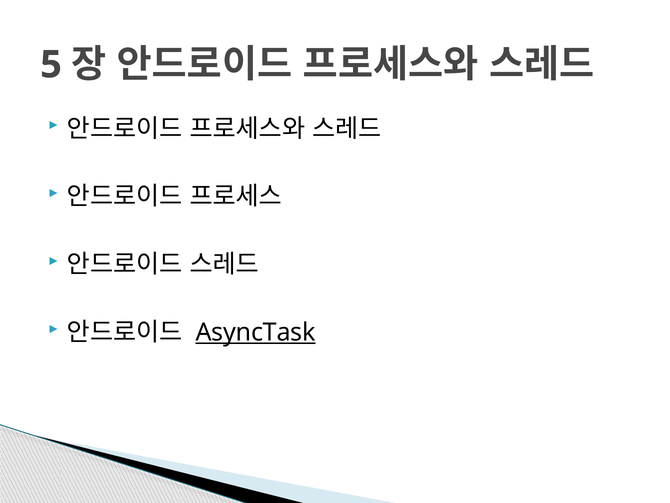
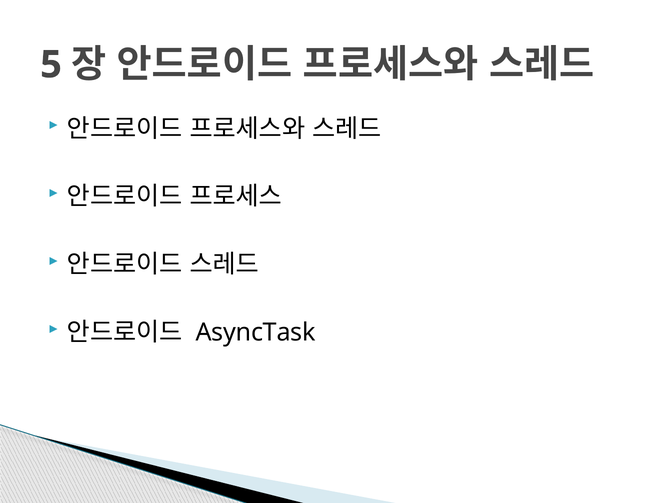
AsyncTask underline: present -> none (256, 332)
